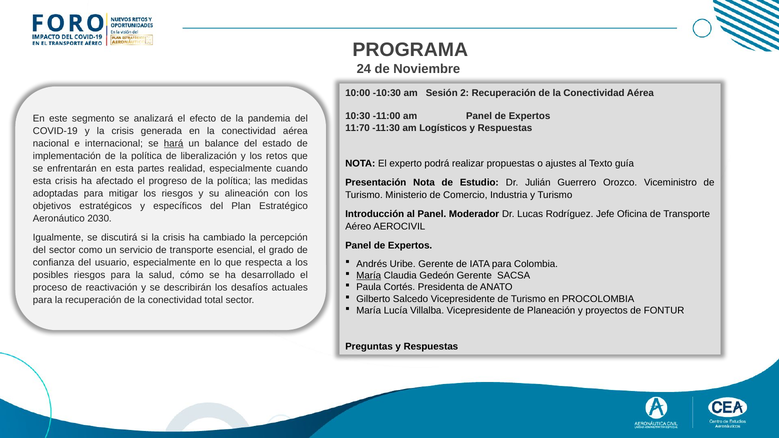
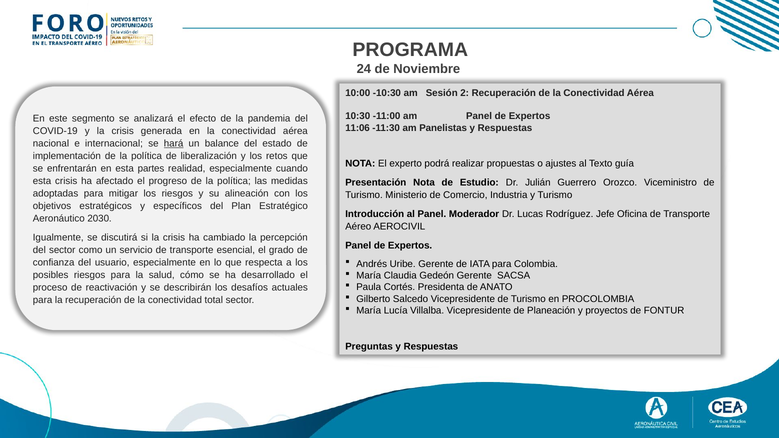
11:70: 11:70 -> 11:06 (358, 128)
Logísticos: Logísticos -> Panelistas (443, 128)
María underline: present -> none (369, 276)
